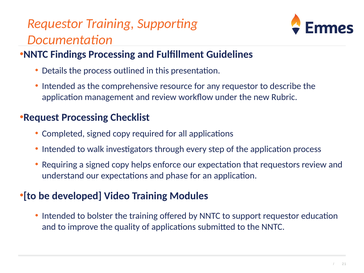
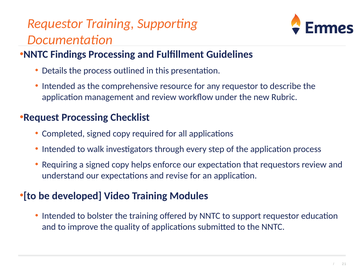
phase: phase -> revise (177, 176)
